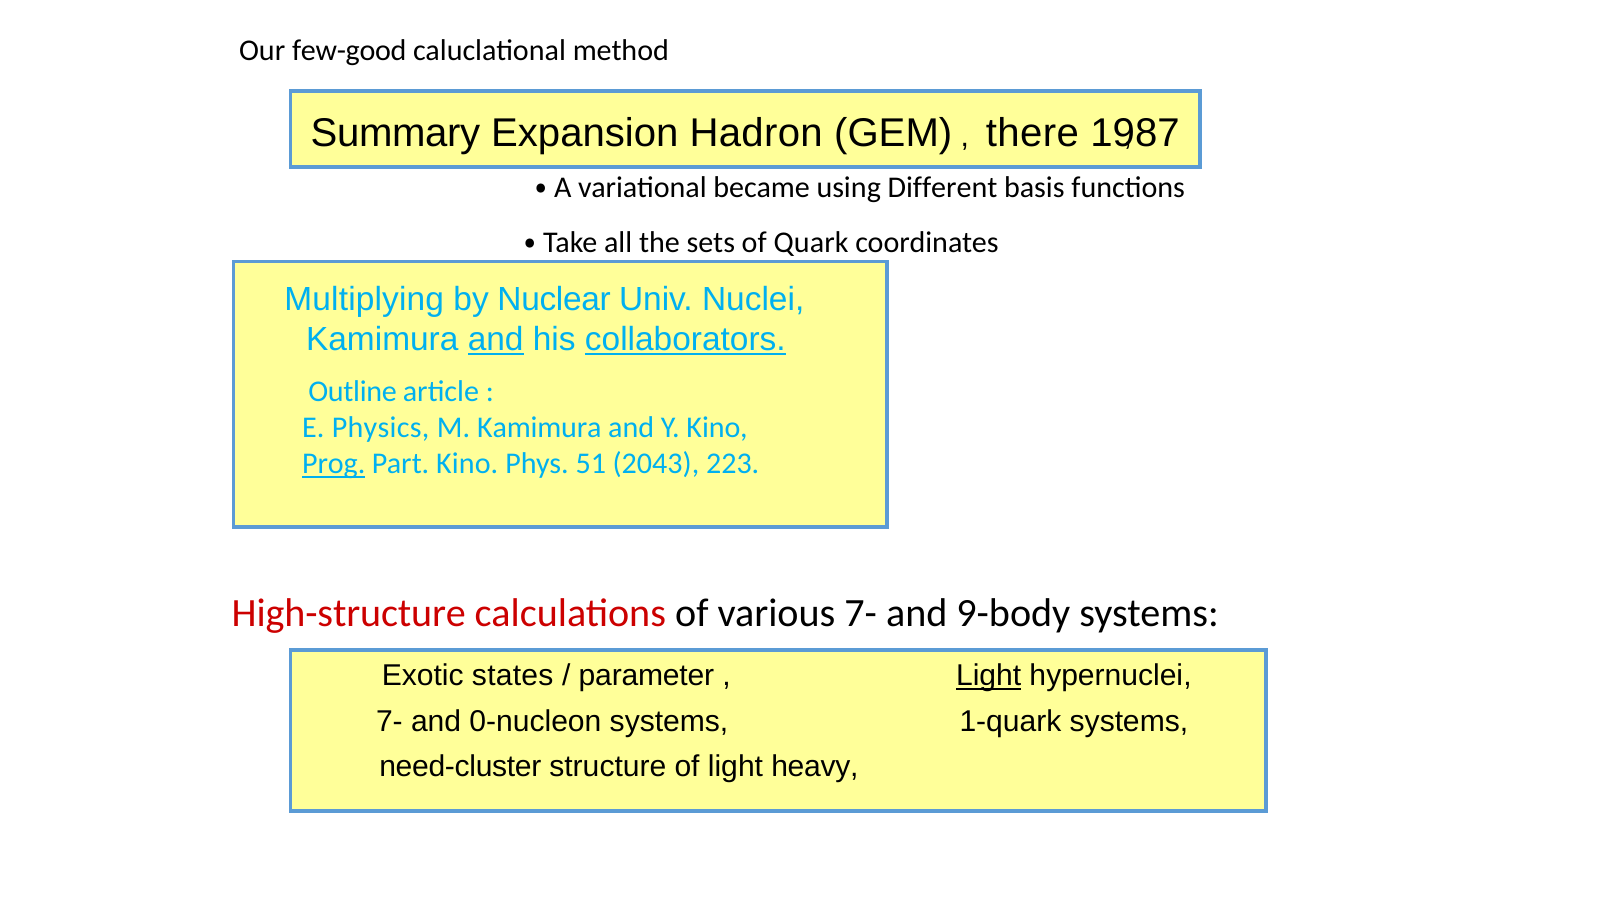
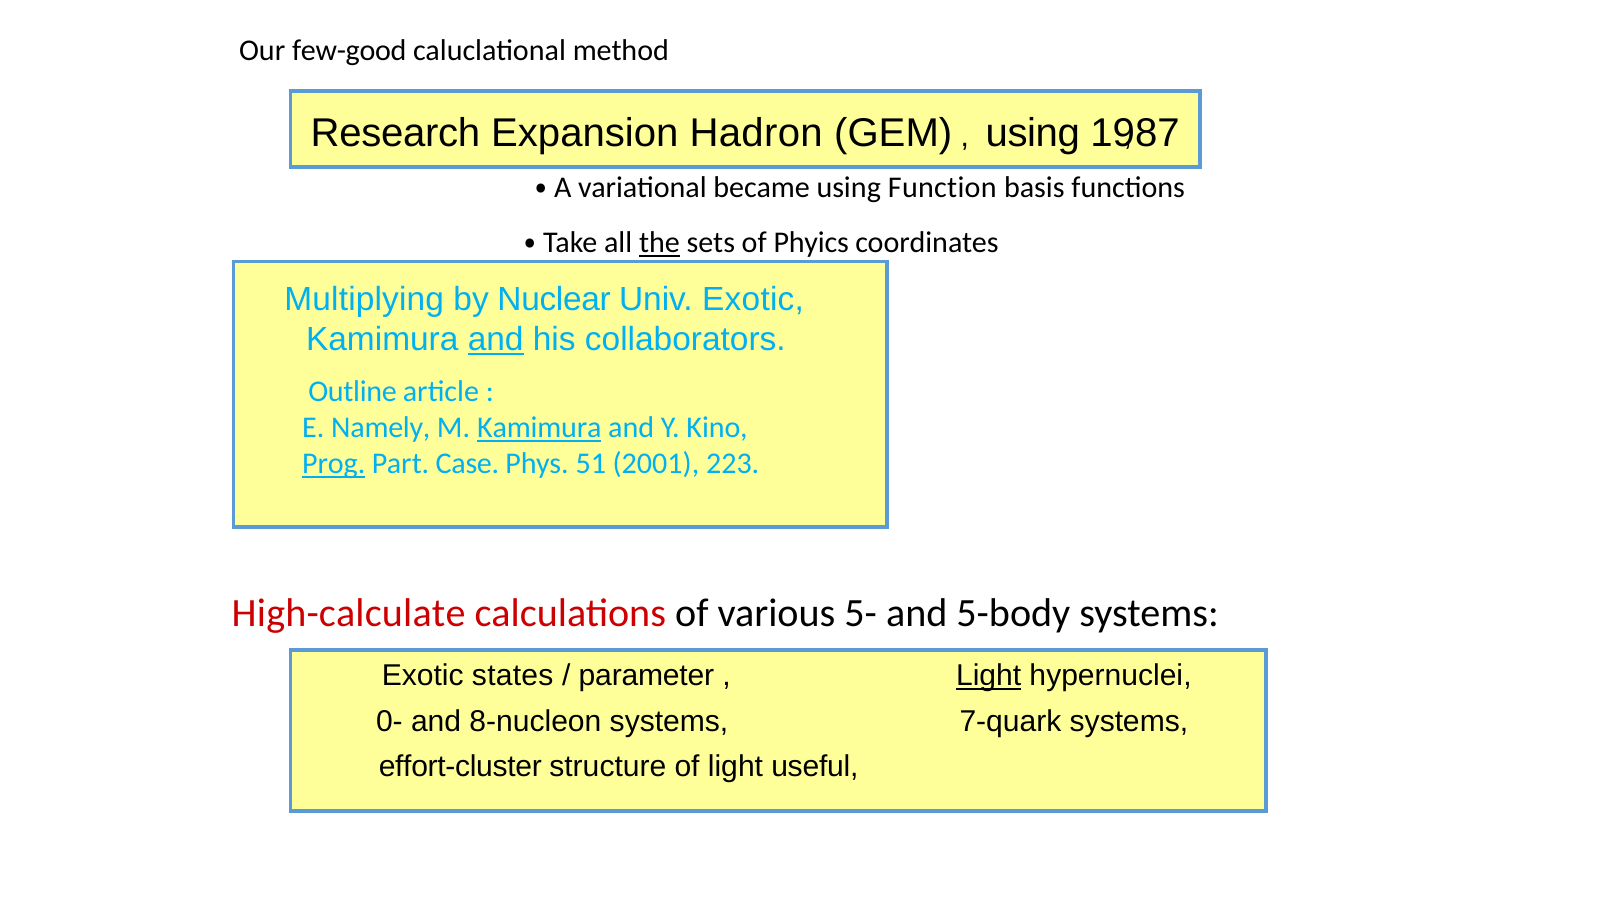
Summary: Summary -> Research (395, 133)
there: there -> using (1033, 133)
Different: Different -> Function (942, 188)
the underline: none -> present (659, 243)
Quark: Quark -> Phyics (811, 243)
Univ Nuclei: Nuclei -> Exotic (753, 299)
collaborators underline: present -> none (685, 339)
Physics: Physics -> Namely (381, 428)
Kamimura underline: none -> present (539, 428)
Part Kino: Kino -> Case (467, 464)
2043: 2043 -> 2001 (656, 464)
High-structure: High-structure -> High-calculate (349, 614)
various 7-: 7- -> 5- (861, 614)
9-body: 9-body -> 5-body (1013, 614)
7-: 7- -> 0- (389, 721)
0-nucleon: 0-nucleon -> 8-nucleon (535, 721)
1-quark: 1-quark -> 7-quark (1010, 721)
need-cluster: need-cluster -> effort-cluster (460, 766)
heavy: heavy -> useful (815, 766)
